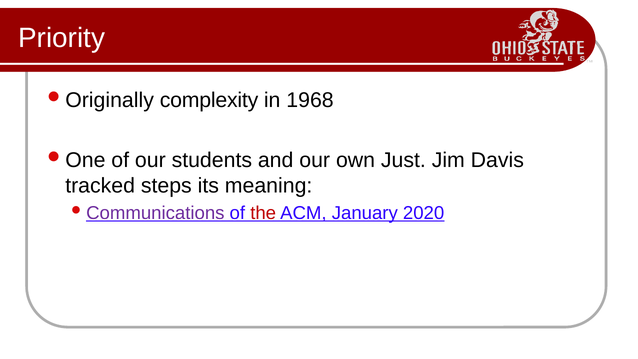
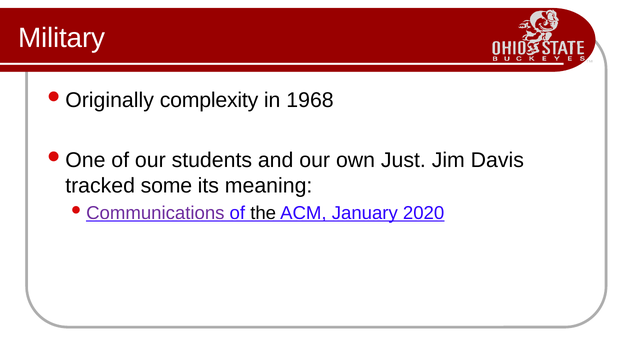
Priority: Priority -> Military (62, 38)
steps: steps -> some (166, 185)
the colour: red -> black (263, 213)
